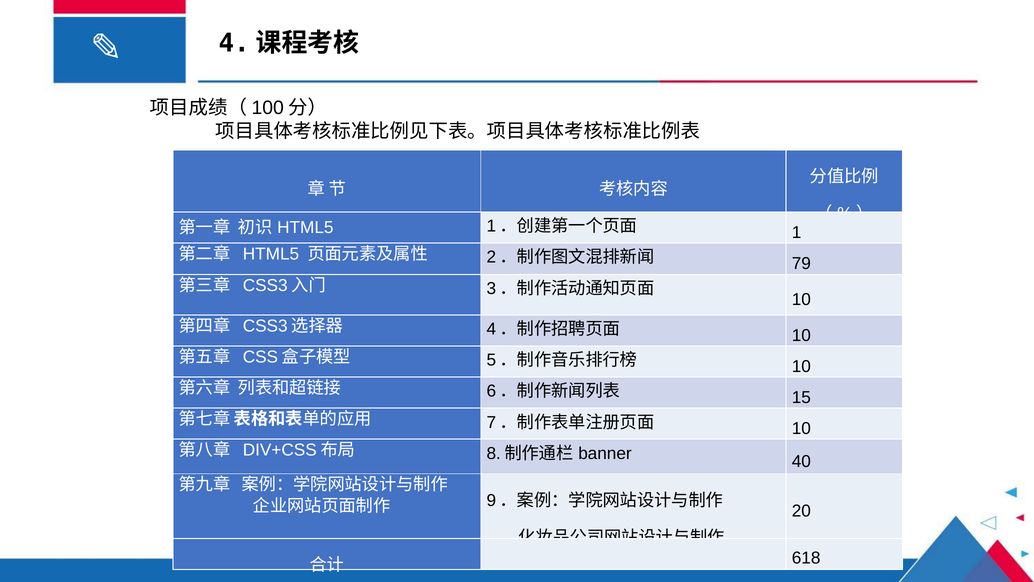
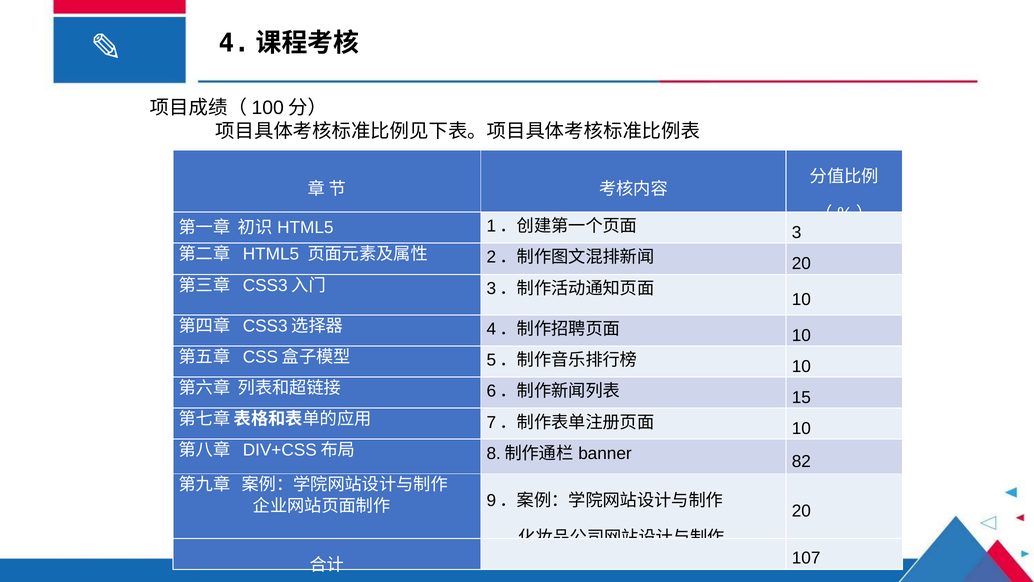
1: 1 -> 3 (797, 232)
79: 79 -> 20 (801, 264)
40: 40 -> 82 (801, 461)
618: 618 -> 107 (806, 557)
